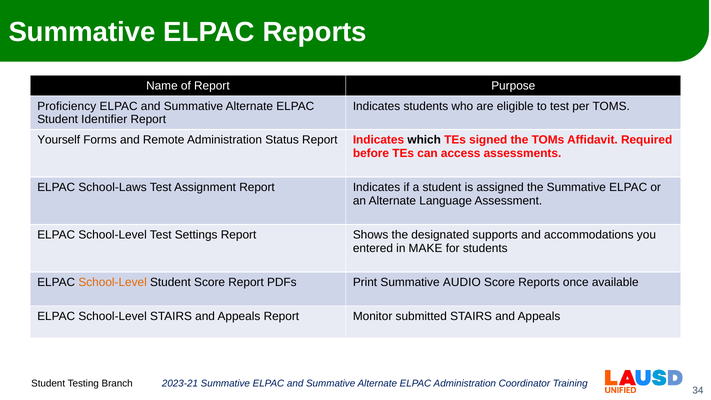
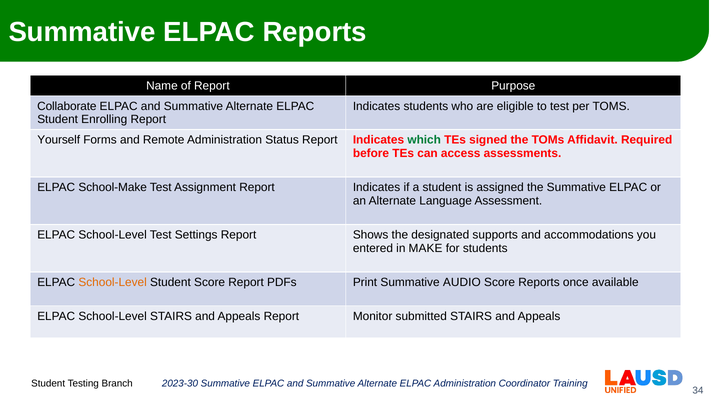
Proficiency: Proficiency -> Collaborate (67, 106)
Identifier: Identifier -> Enrolling (104, 119)
which colour: black -> green (424, 140)
School-Laws: School-Laws -> School-Make (113, 187)
2023-21: 2023-21 -> 2023-30 (180, 383)
